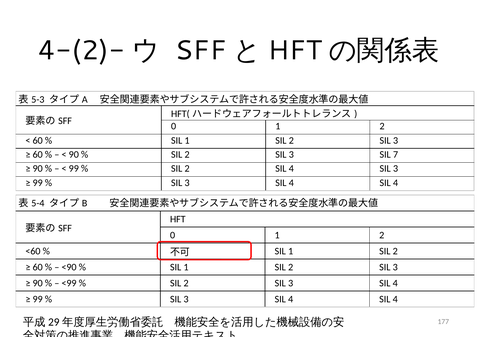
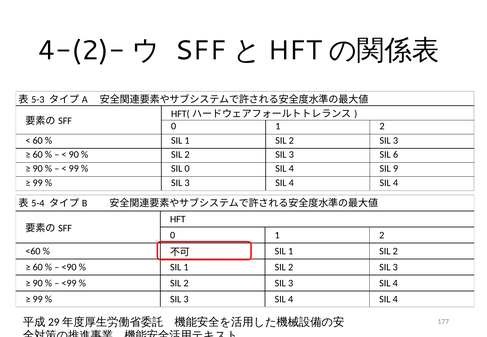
7: 7 -> 6 (396, 155)
2: 2 -> 0 (187, 169)
4 SIL 3: 3 -> 9 (396, 169)
